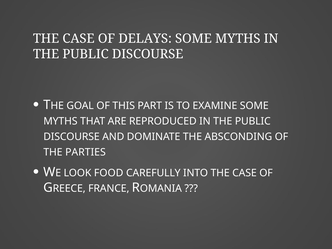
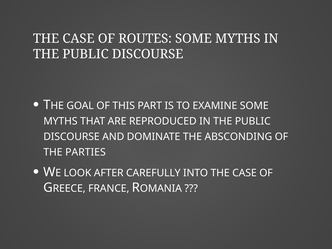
DELAYS: DELAYS -> ROUTES (145, 39)
FOOD: FOOD -> AFTER (109, 173)
